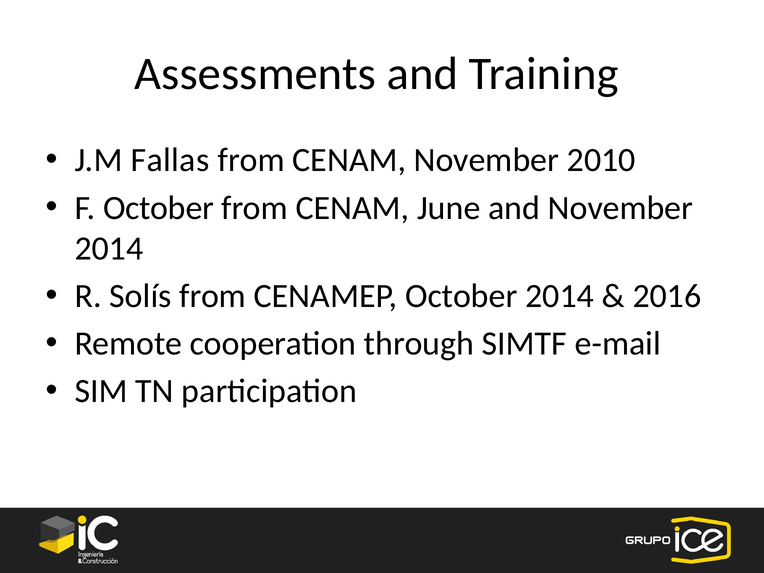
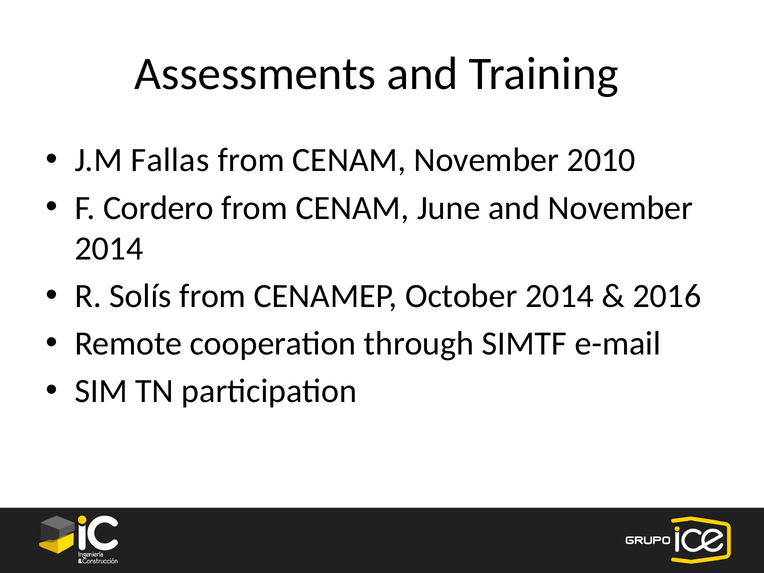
F October: October -> Cordero (159, 208)
